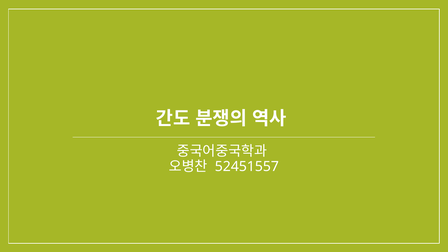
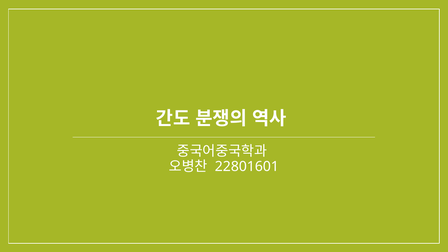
52451557: 52451557 -> 22801601 (247, 166)
